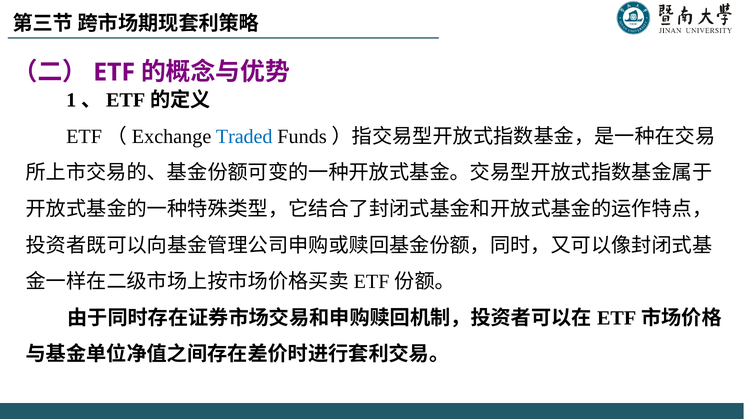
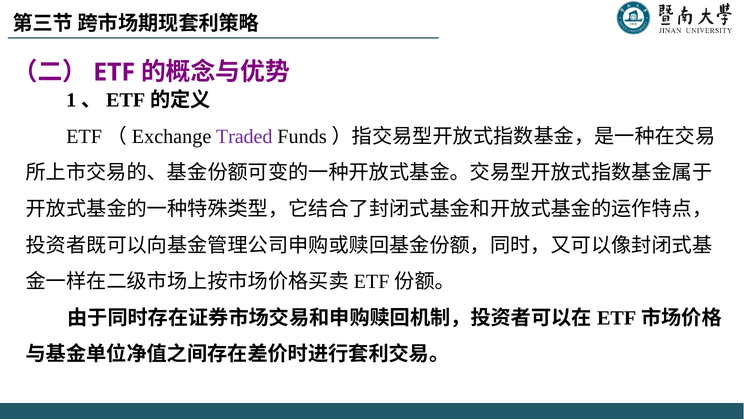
Traded colour: blue -> purple (244, 136)
